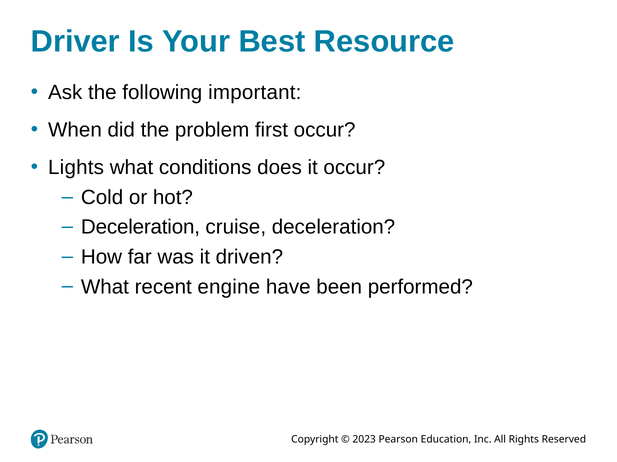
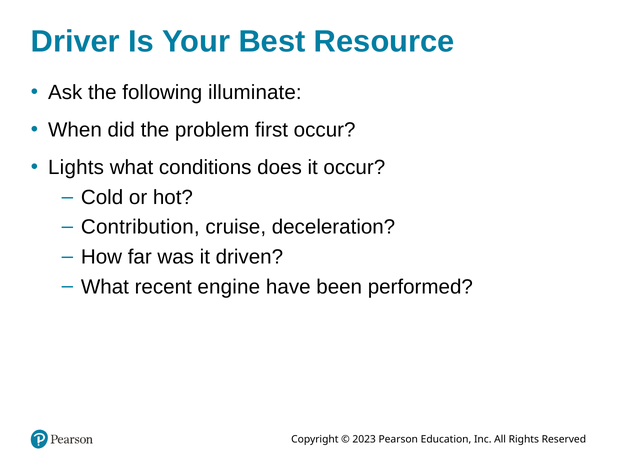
important: important -> illuminate (255, 93)
Deceleration: Deceleration -> Contribution (140, 228)
